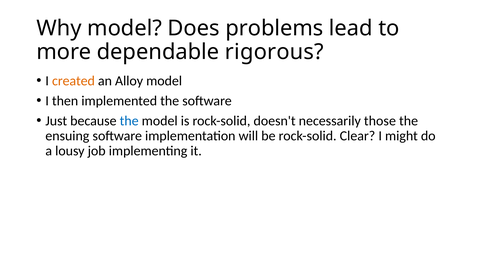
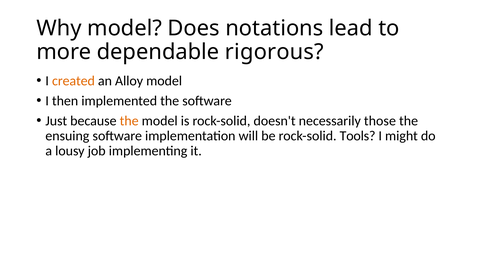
problems: problems -> notations (274, 28)
the colour: blue -> orange (129, 121)
Clear: Clear -> Tools (358, 136)
